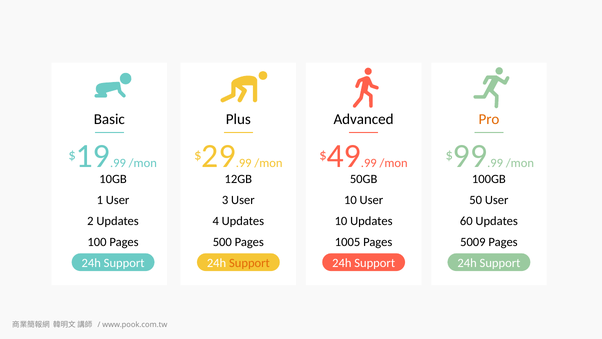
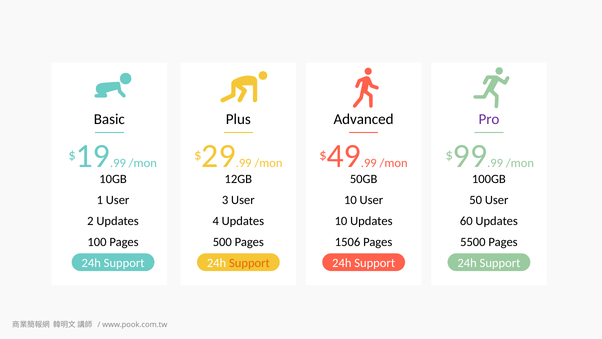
Pro colour: orange -> purple (489, 119)
1005: 1005 -> 1506 (348, 242)
5009: 5009 -> 5500 (473, 242)
